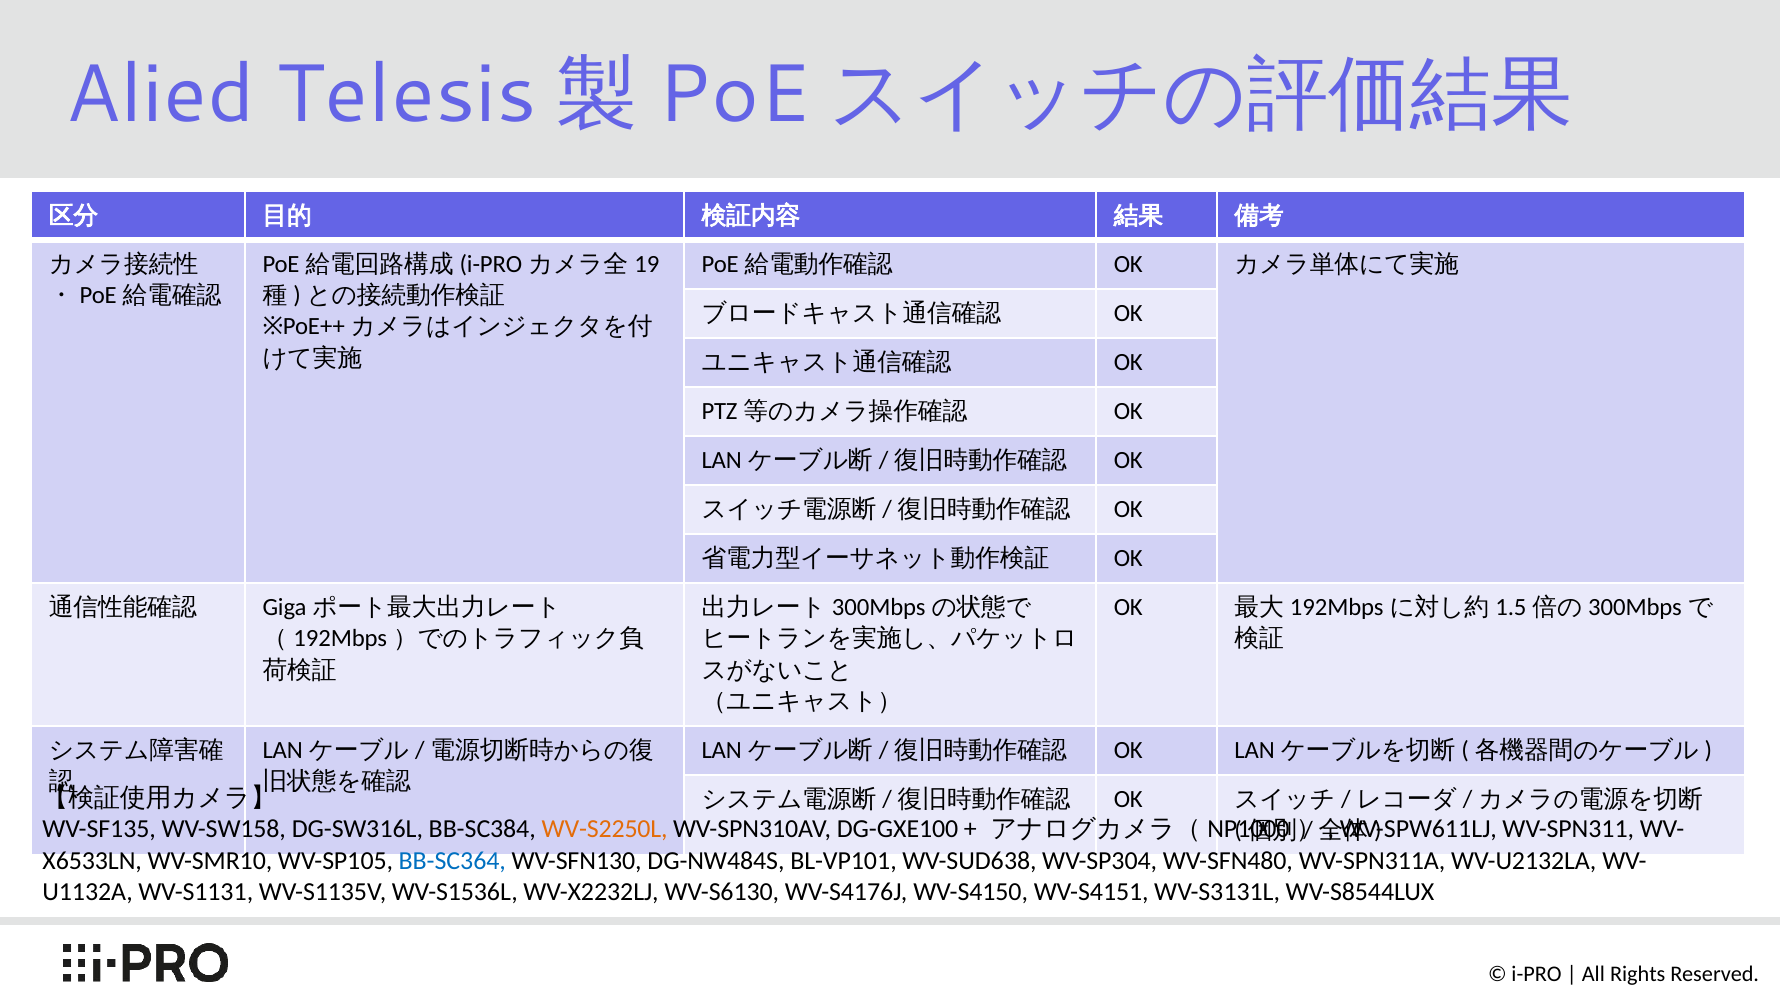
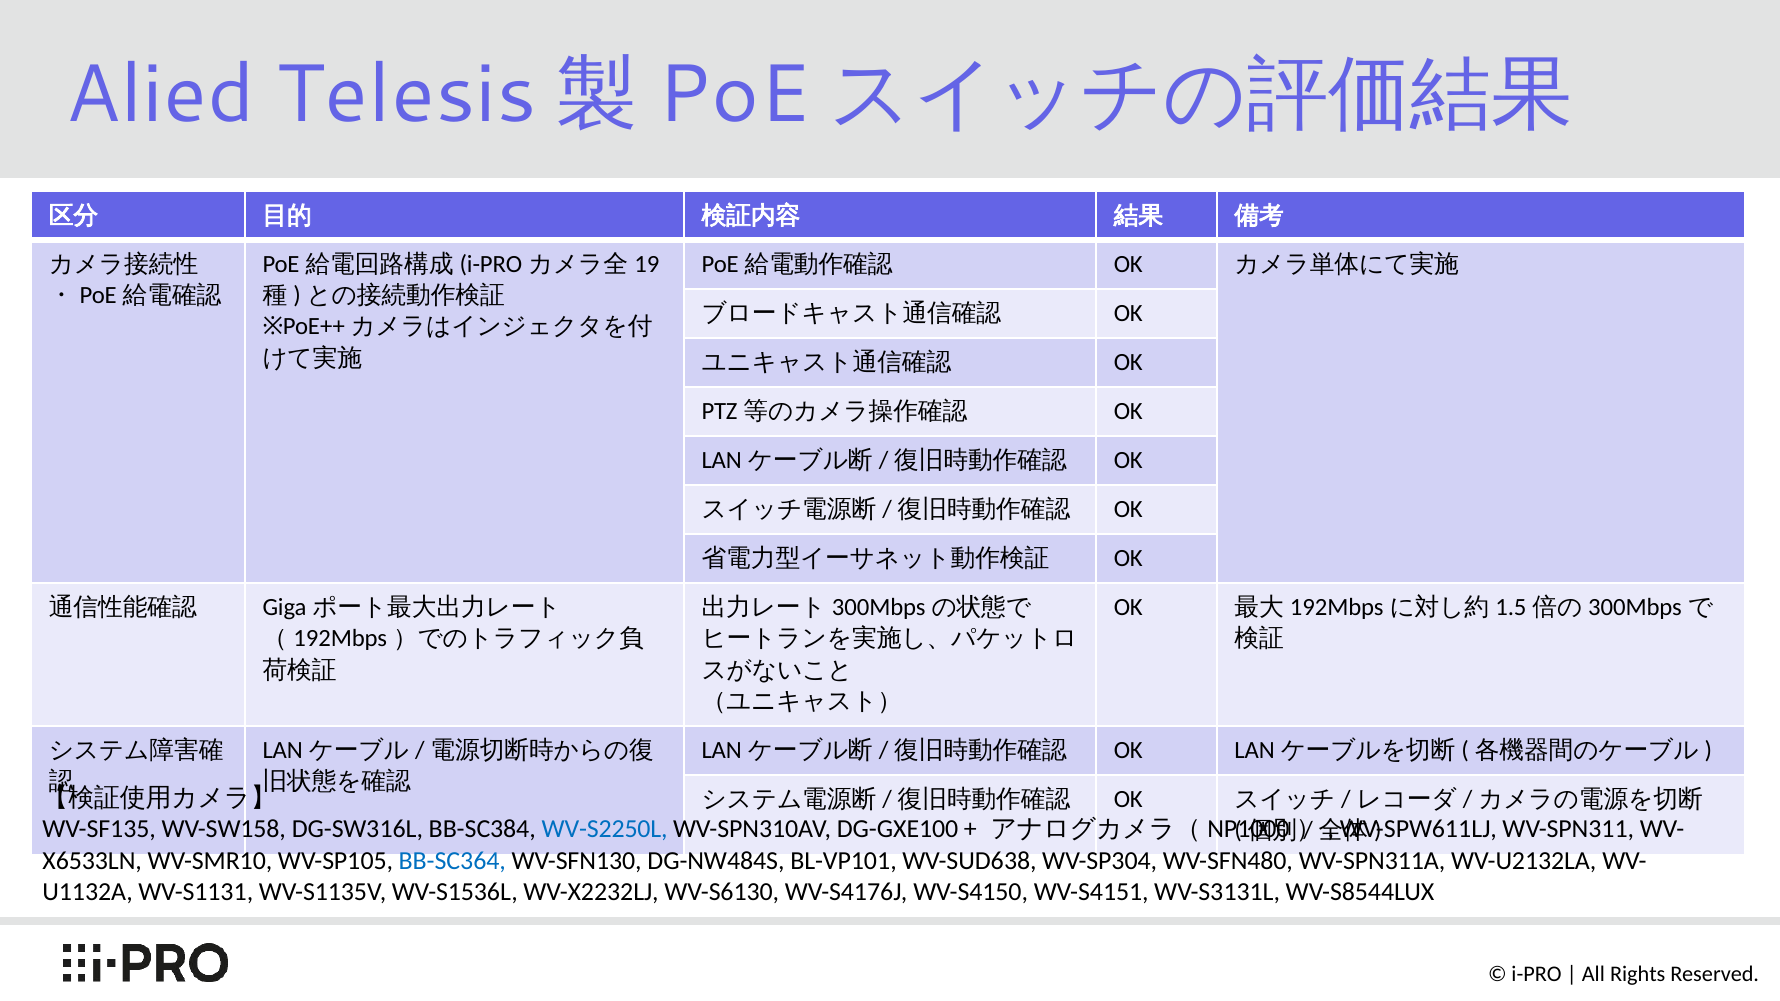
WV-S2250L colour: orange -> blue (605, 830)
